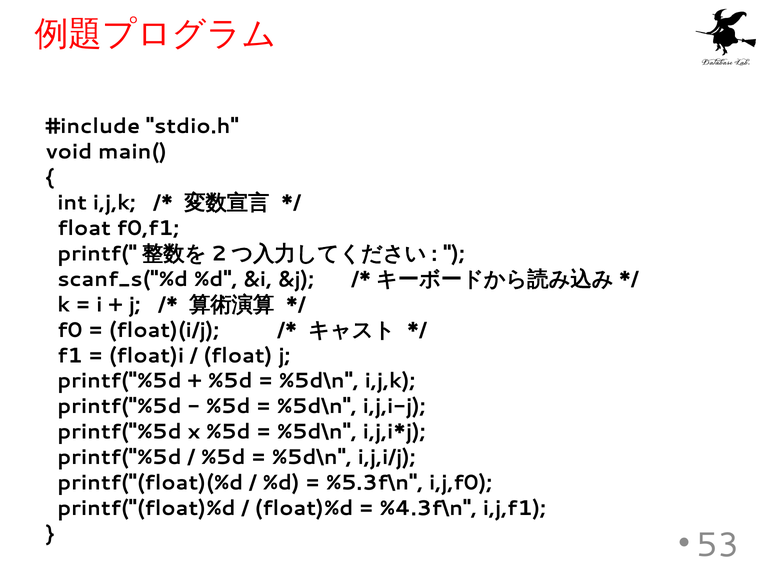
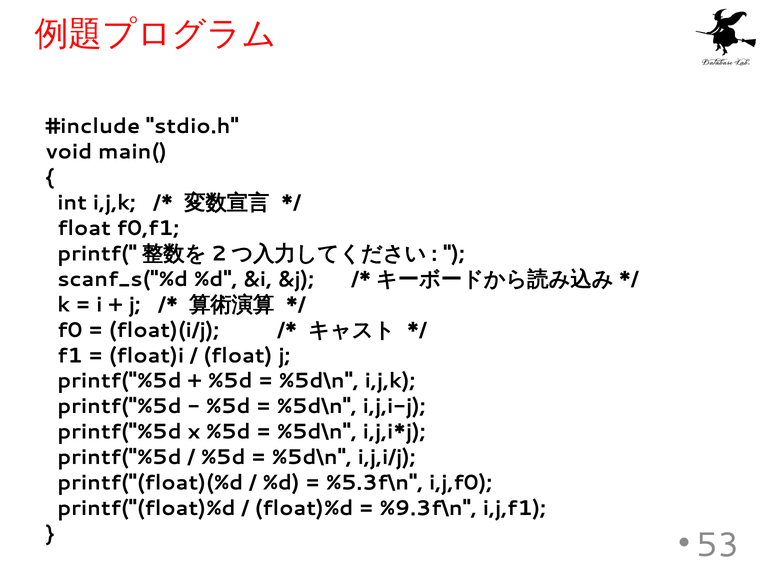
%4.3f\n: %4.3f\n -> %9.3f\n (428, 508)
